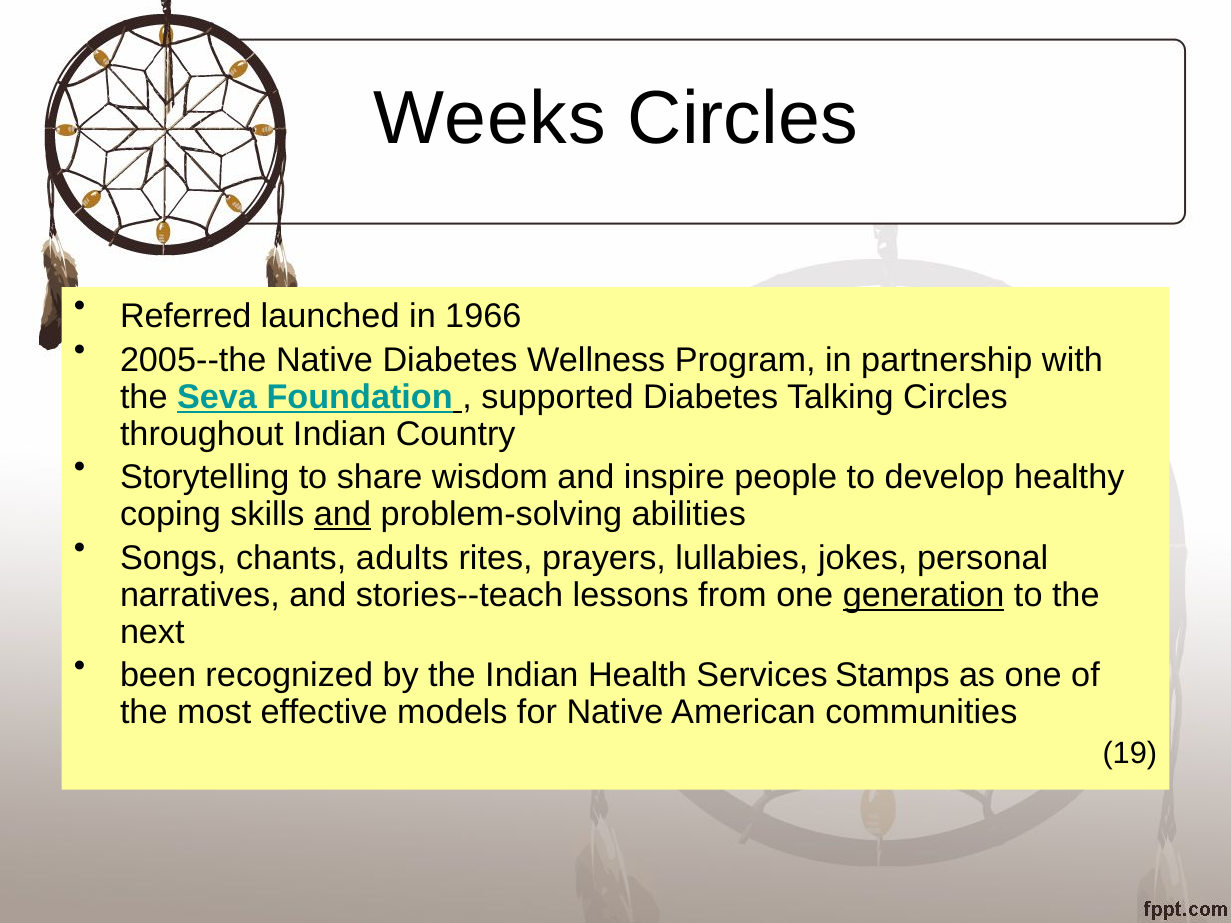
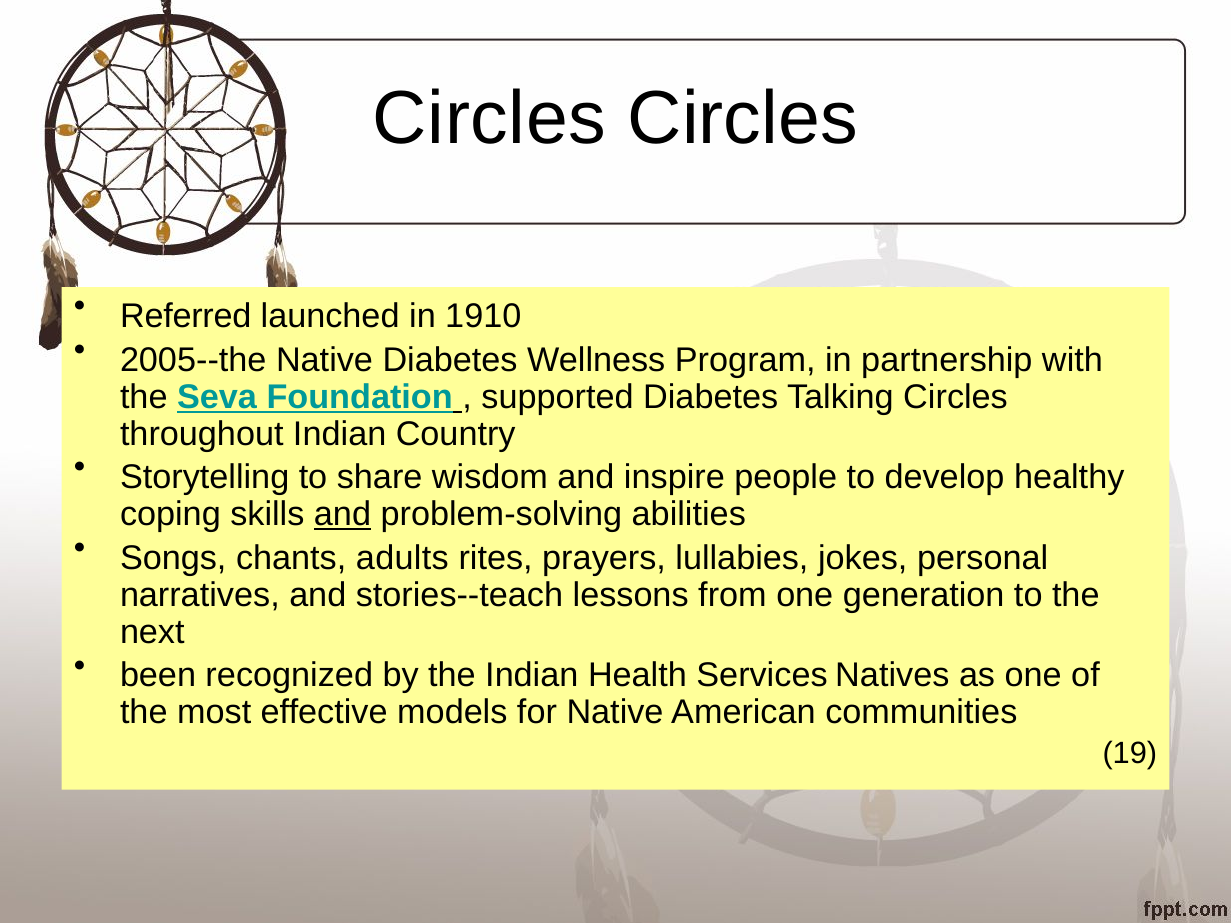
Weeks: Weeks -> Circles (490, 119)
1966: 1966 -> 1910 (483, 316)
generation underline: present -> none (924, 595)
Stamps: Stamps -> Natives (892, 676)
